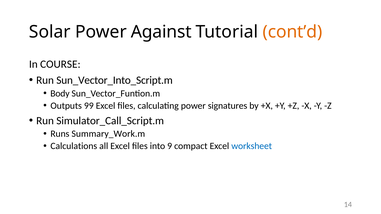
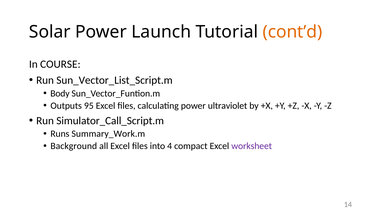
Against: Against -> Launch (161, 32)
Sun_Vector_Into_Script.m: Sun_Vector_Into_Script.m -> Sun_Vector_List_Script.m (114, 80)
99: 99 -> 95 (89, 106)
signatures: signatures -> ultraviolet (228, 106)
Calculations: Calculations -> Background (74, 146)
9: 9 -> 4 (170, 146)
worksheet colour: blue -> purple (252, 146)
